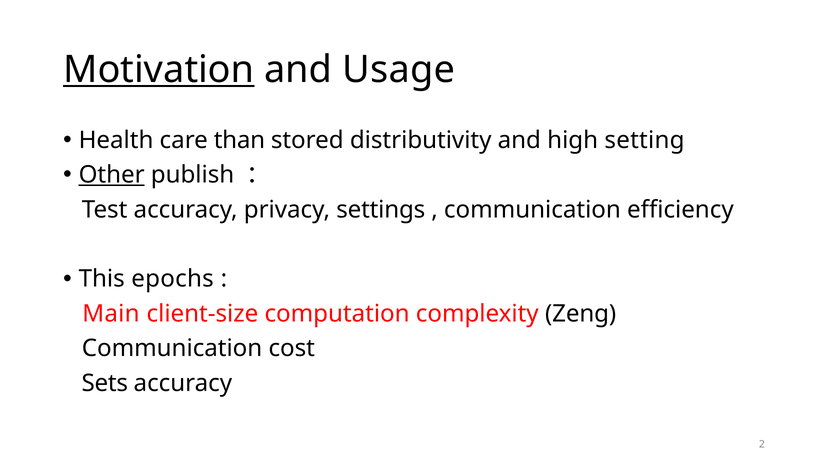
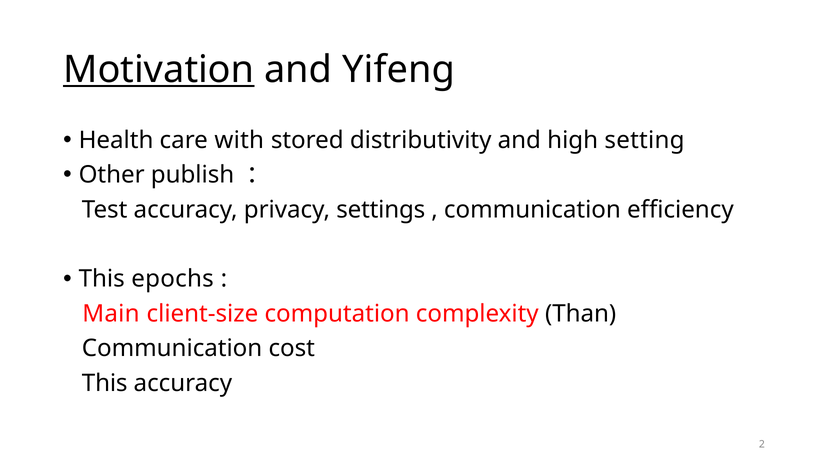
Usage: Usage -> Yifeng (399, 70)
than: than -> with (239, 140)
Other underline: present -> none (112, 175)
Zeng: Zeng -> Than (581, 314)
Sets: Sets -> This (105, 383)
